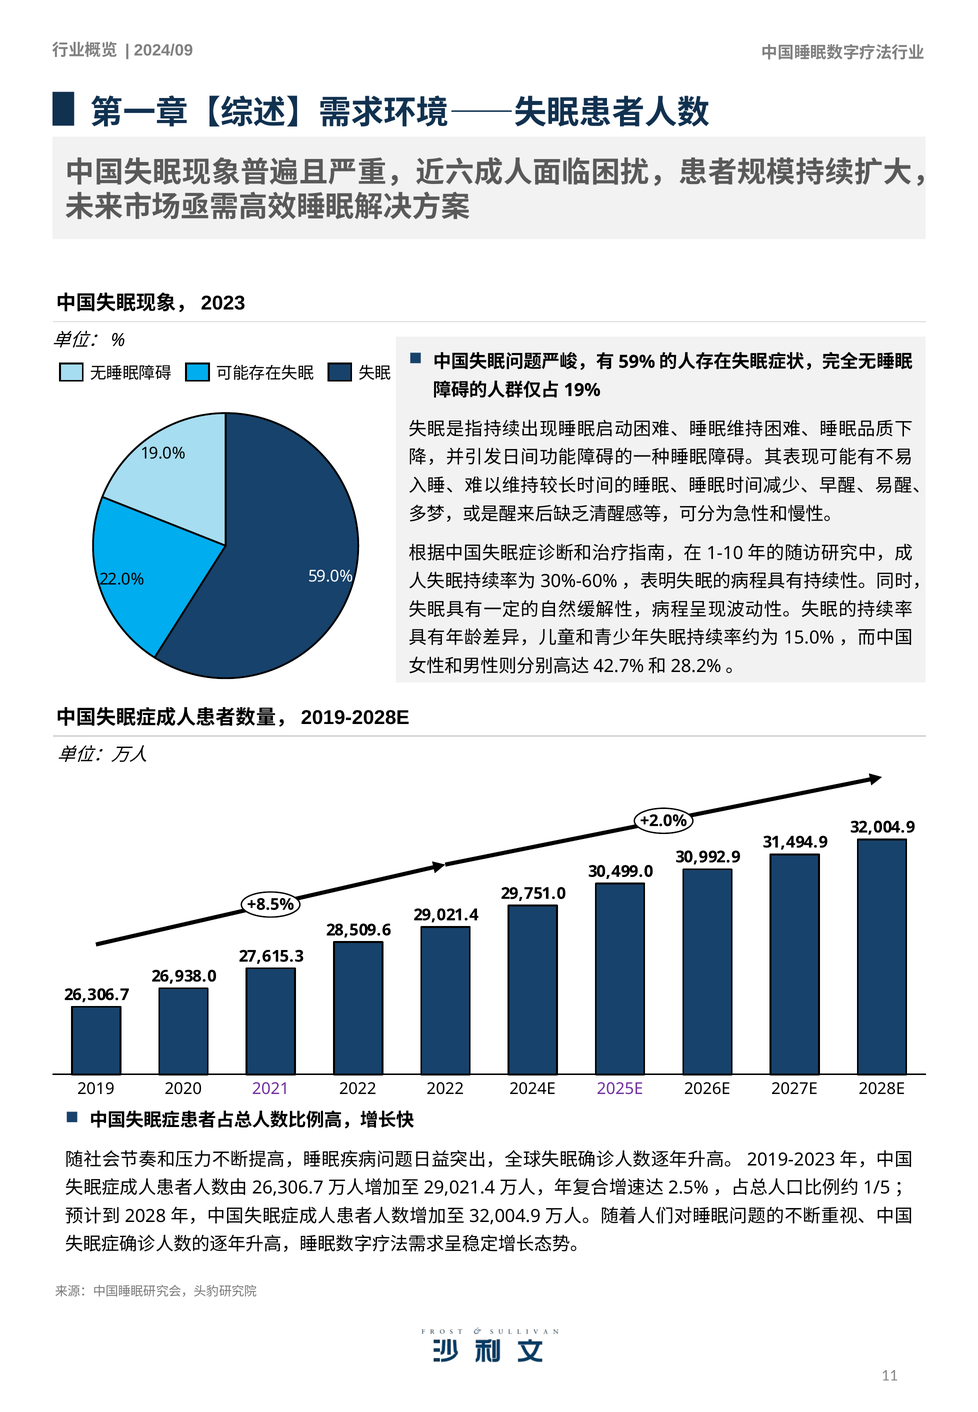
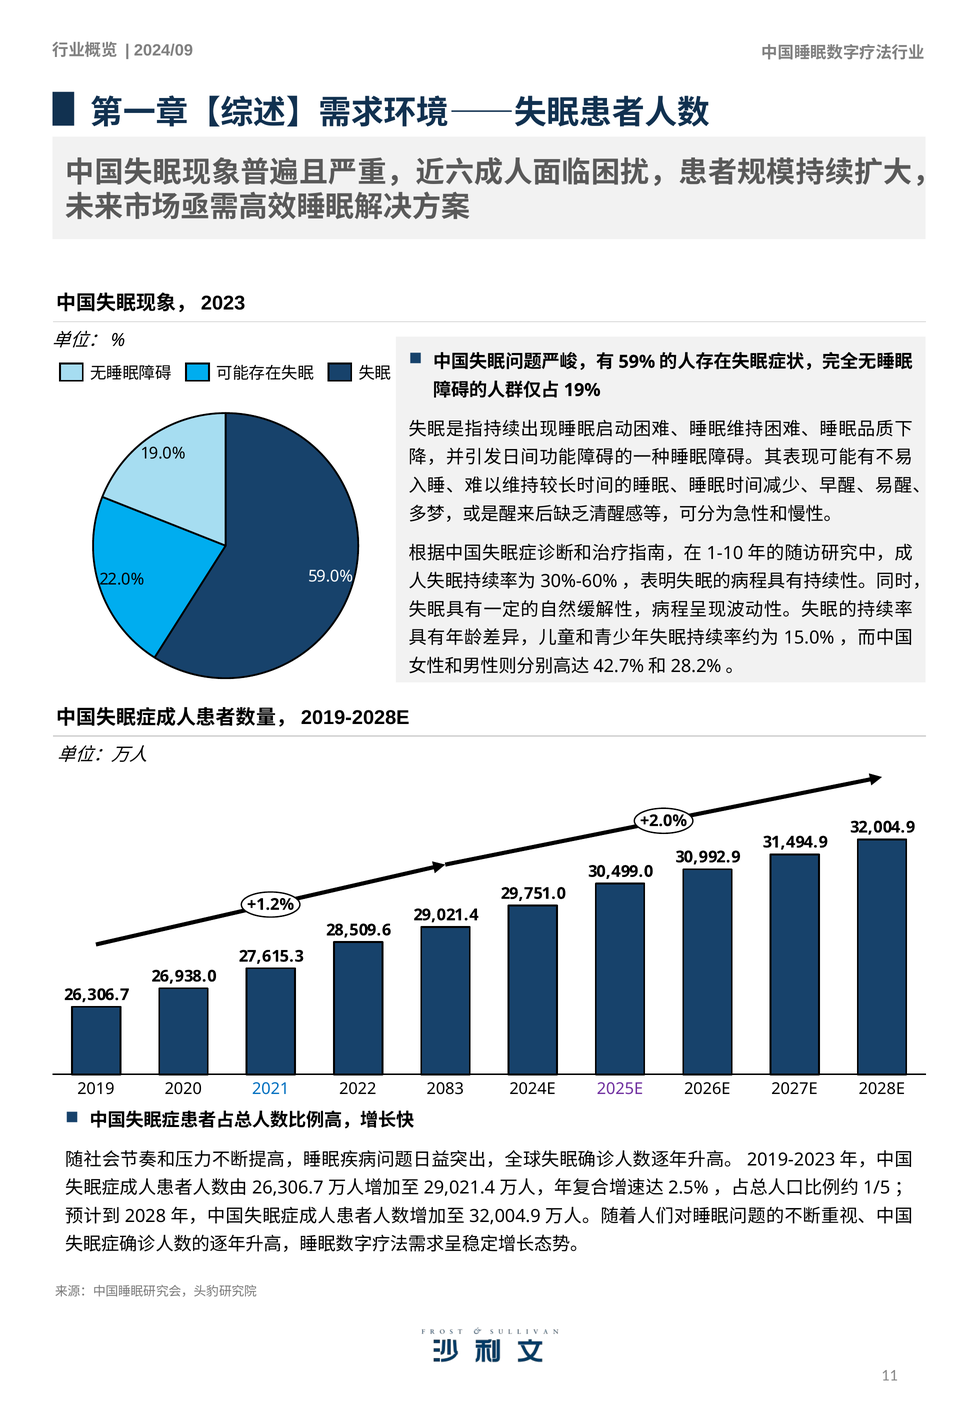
+8.5%: +8.5% -> +1.2% (271, 905)
2021 colour: purple -> blue (271, 1089)
2022 2022: 2022 -> 2083 (445, 1089)
